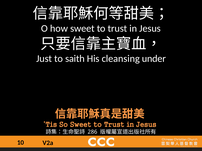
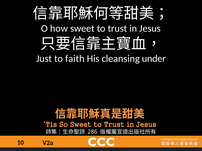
saith: saith -> faith (75, 59)
